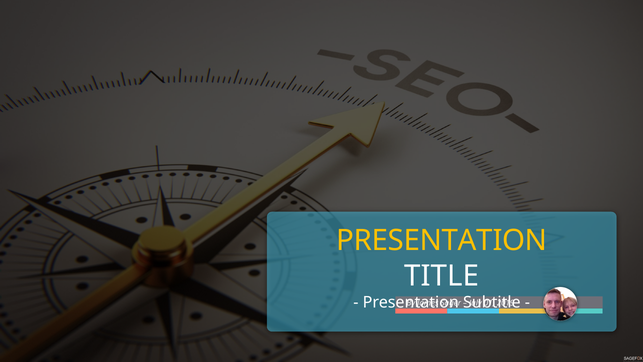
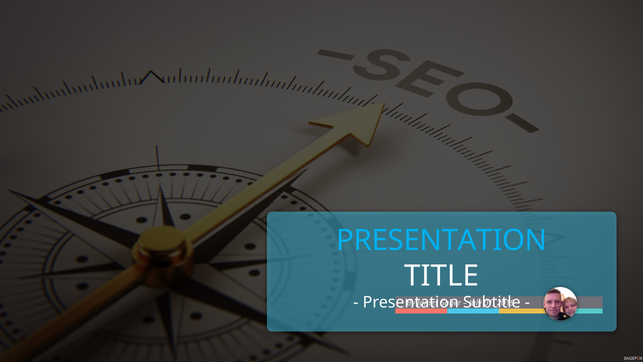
PRESENTATION colour: yellow -> light blue (442, 240)
